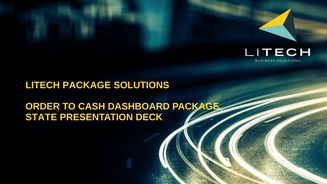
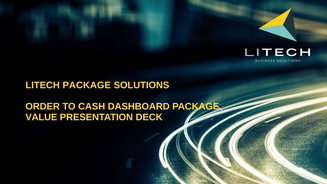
STATE: STATE -> VALUE (41, 117)
